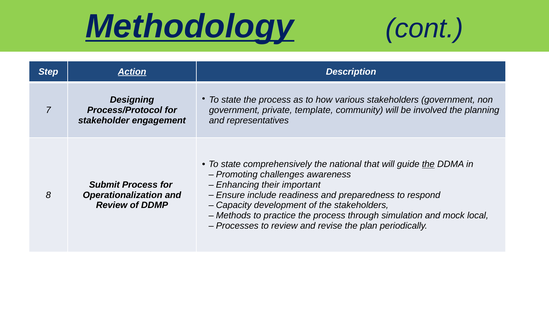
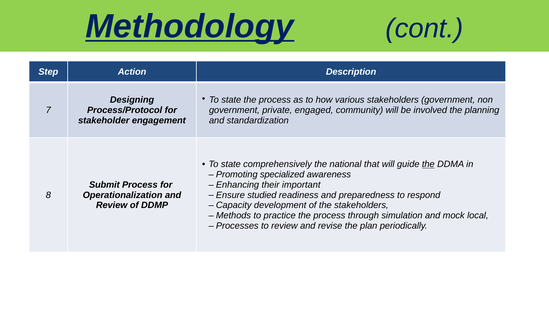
Action underline: present -> none (132, 72)
template: template -> engaged (314, 110)
representatives: representatives -> standardization (258, 120)
challenges: challenges -> specialized (282, 174)
include: include -> studied (262, 195)
